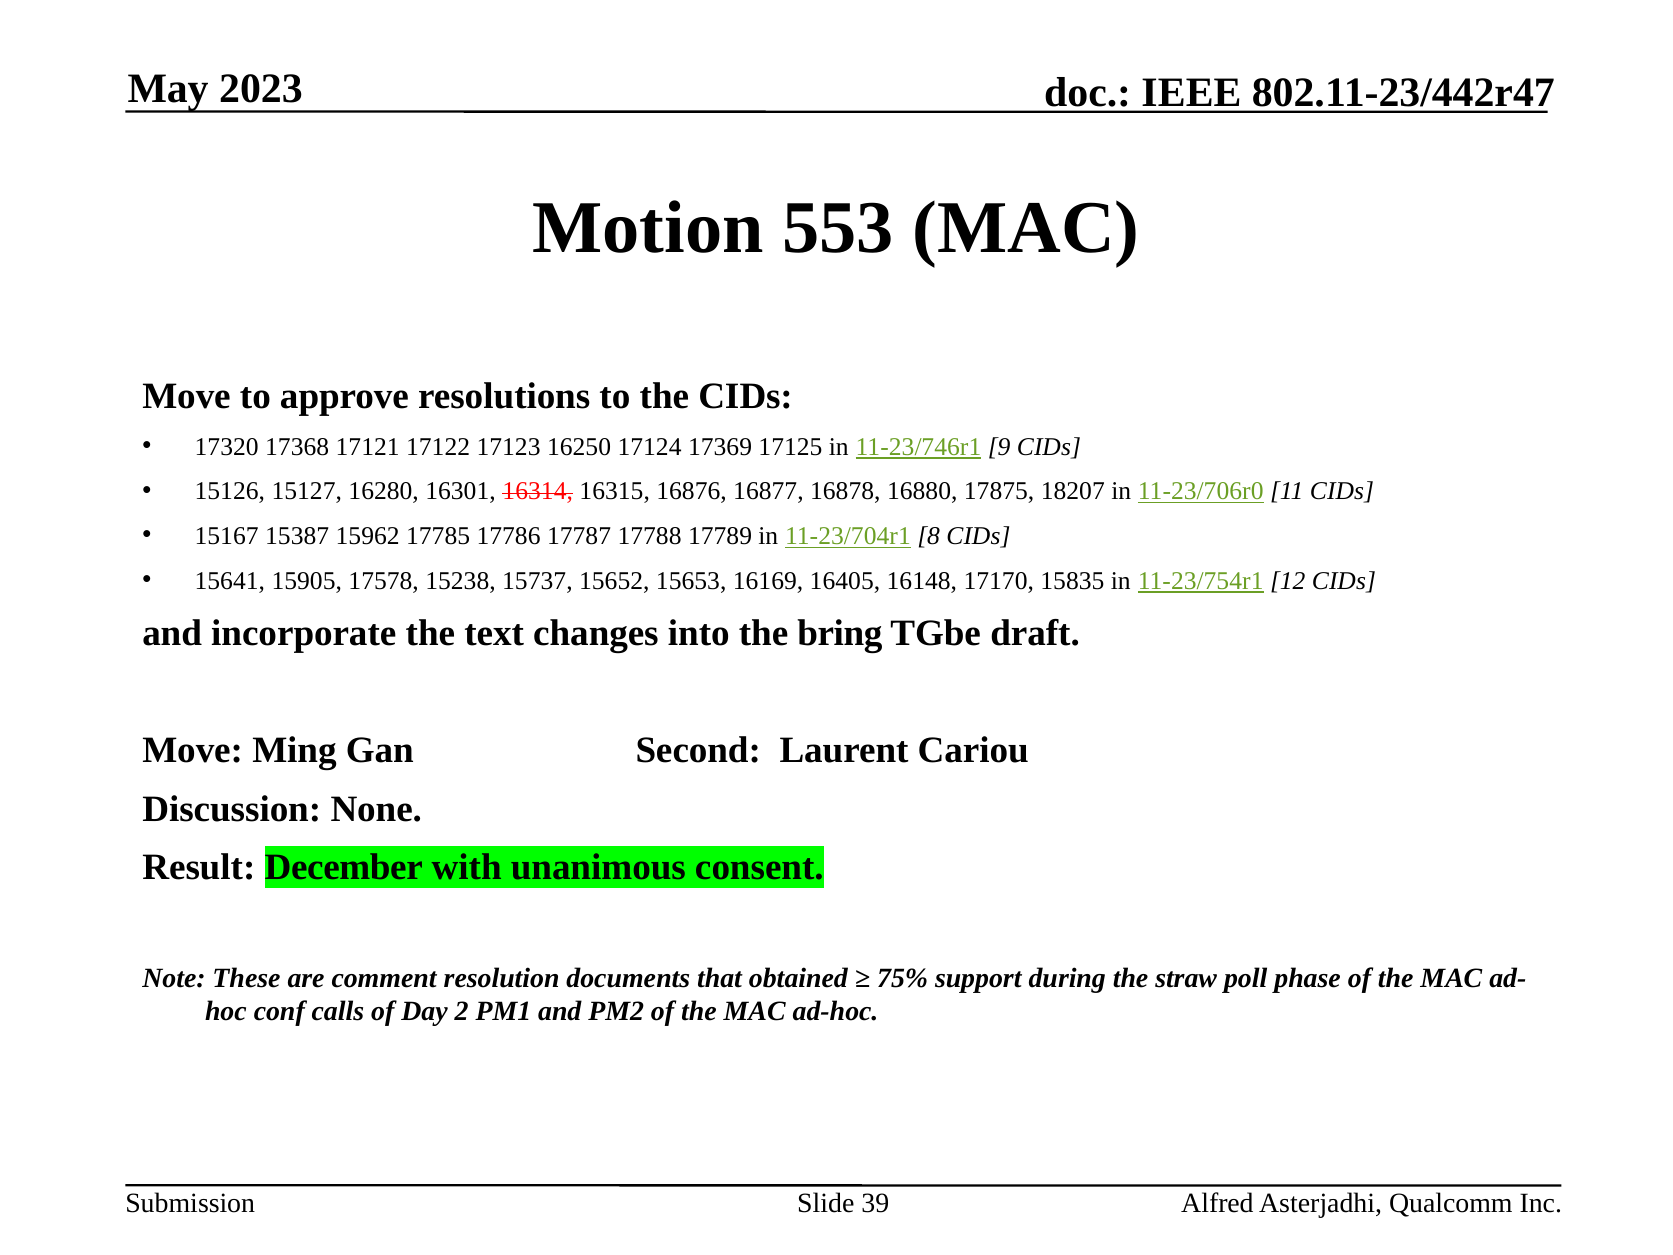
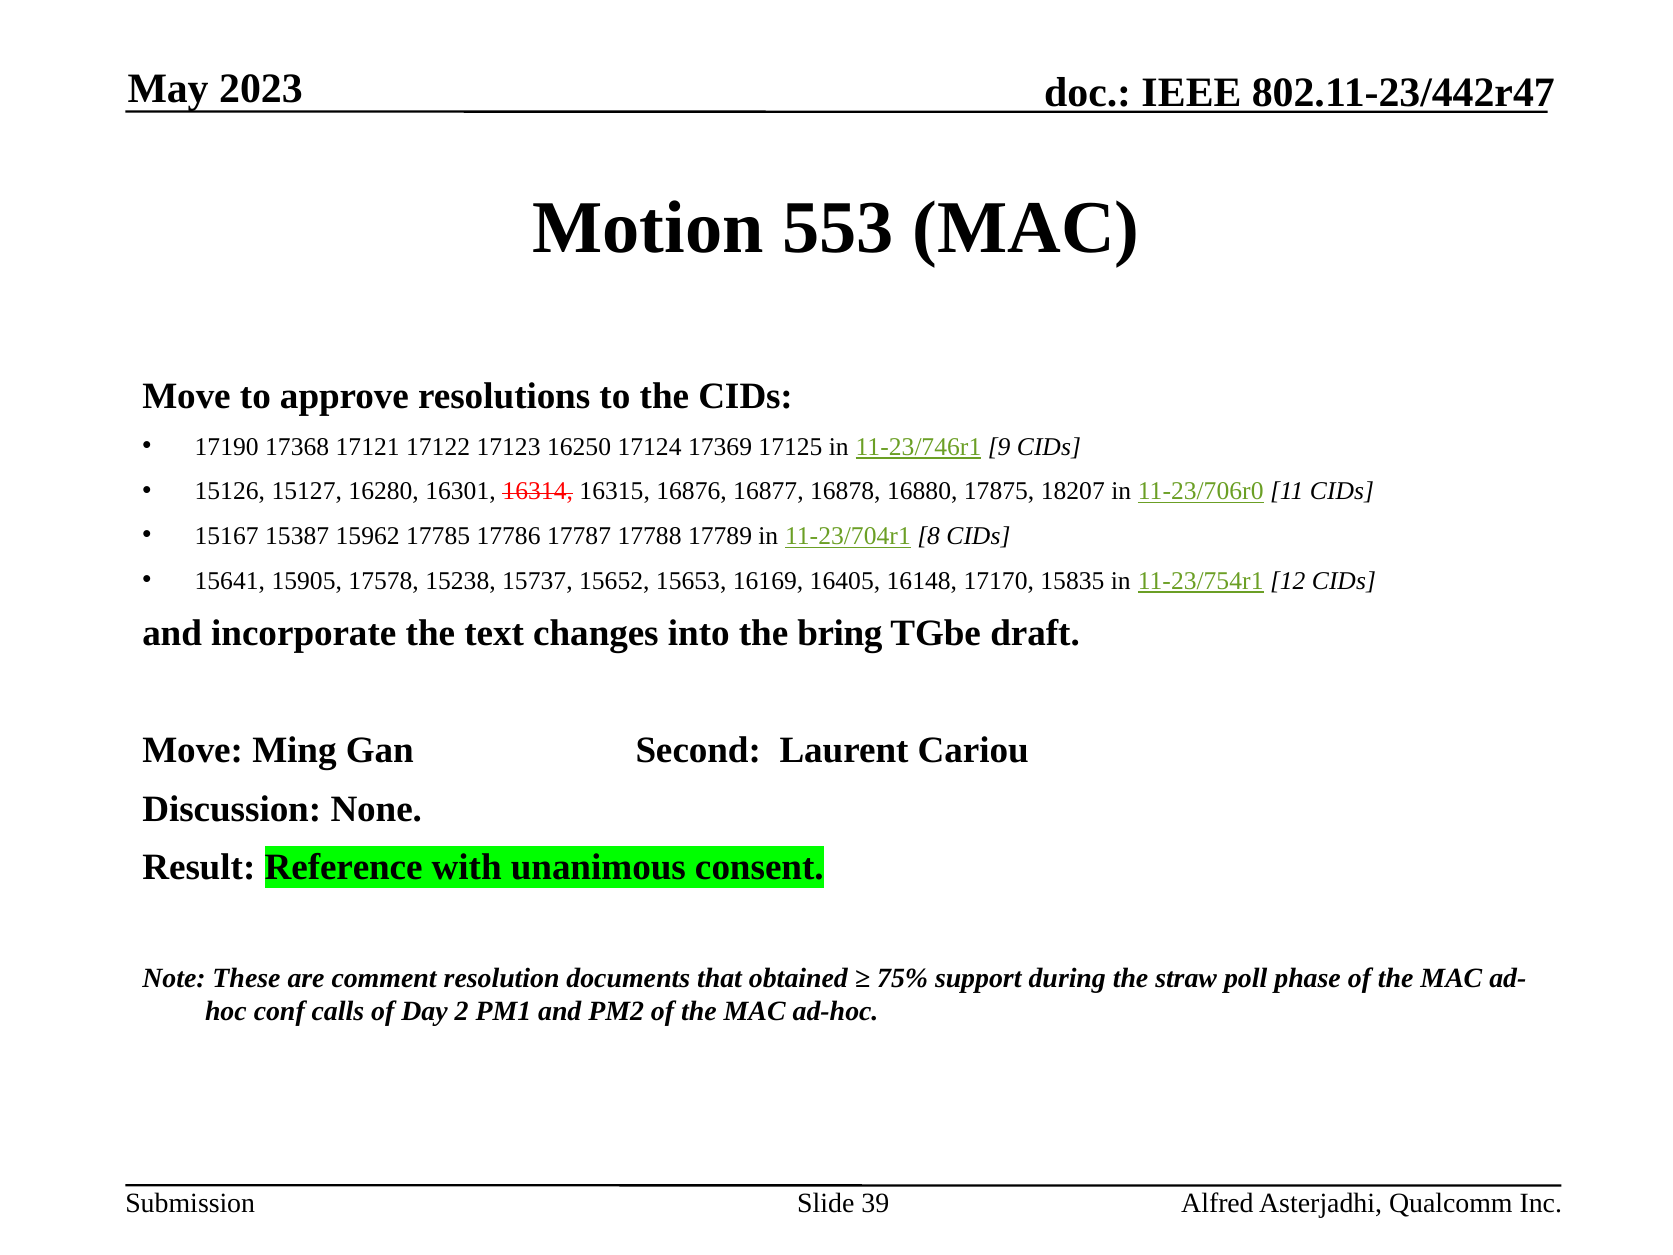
17320: 17320 -> 17190 (227, 447)
December: December -> Reference (344, 867)
